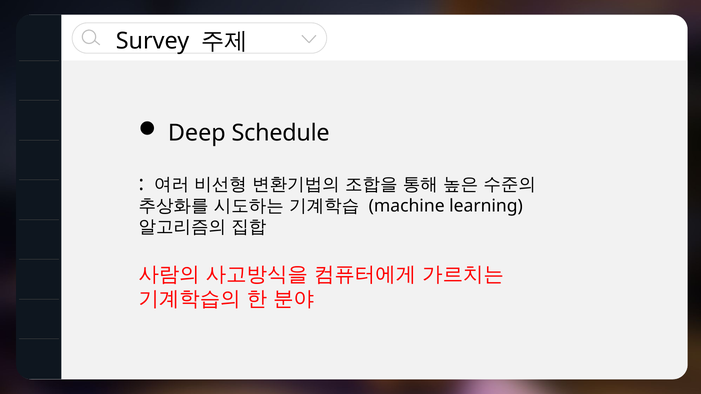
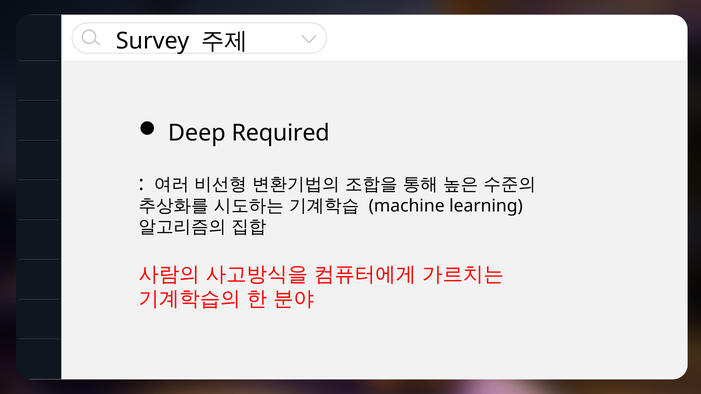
Schedule: Schedule -> Required (281, 133)
